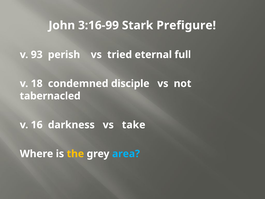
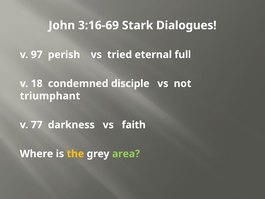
3:16-99: 3:16-99 -> 3:16-69 (99, 25)
Prefigure: Prefigure -> Dialogues (186, 25)
93: 93 -> 97 (37, 55)
tabernacled: tabernacled -> triumphant (50, 96)
16: 16 -> 77 (37, 125)
take: take -> faith (134, 125)
area colour: light blue -> light green (126, 154)
